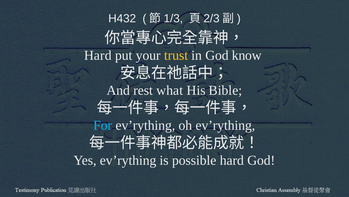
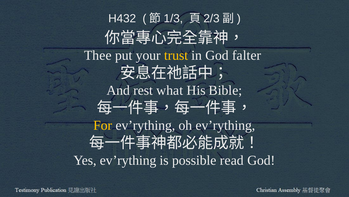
Hard: Hard -> Thee (98, 55)
know: know -> falter (247, 55)
For colour: light blue -> yellow (103, 125)
possible hard: hard -> read (232, 160)
